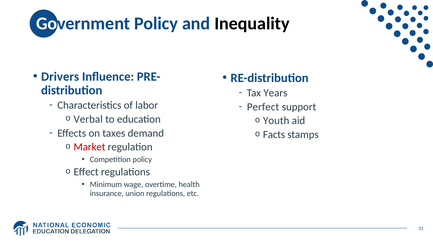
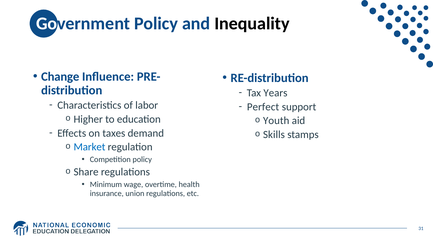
Drivers: Drivers -> Change (60, 76)
Verbal: Verbal -> Higher (88, 119)
Facts: Facts -> Skills (274, 134)
Market colour: red -> blue (89, 147)
Effect: Effect -> Share (86, 172)
